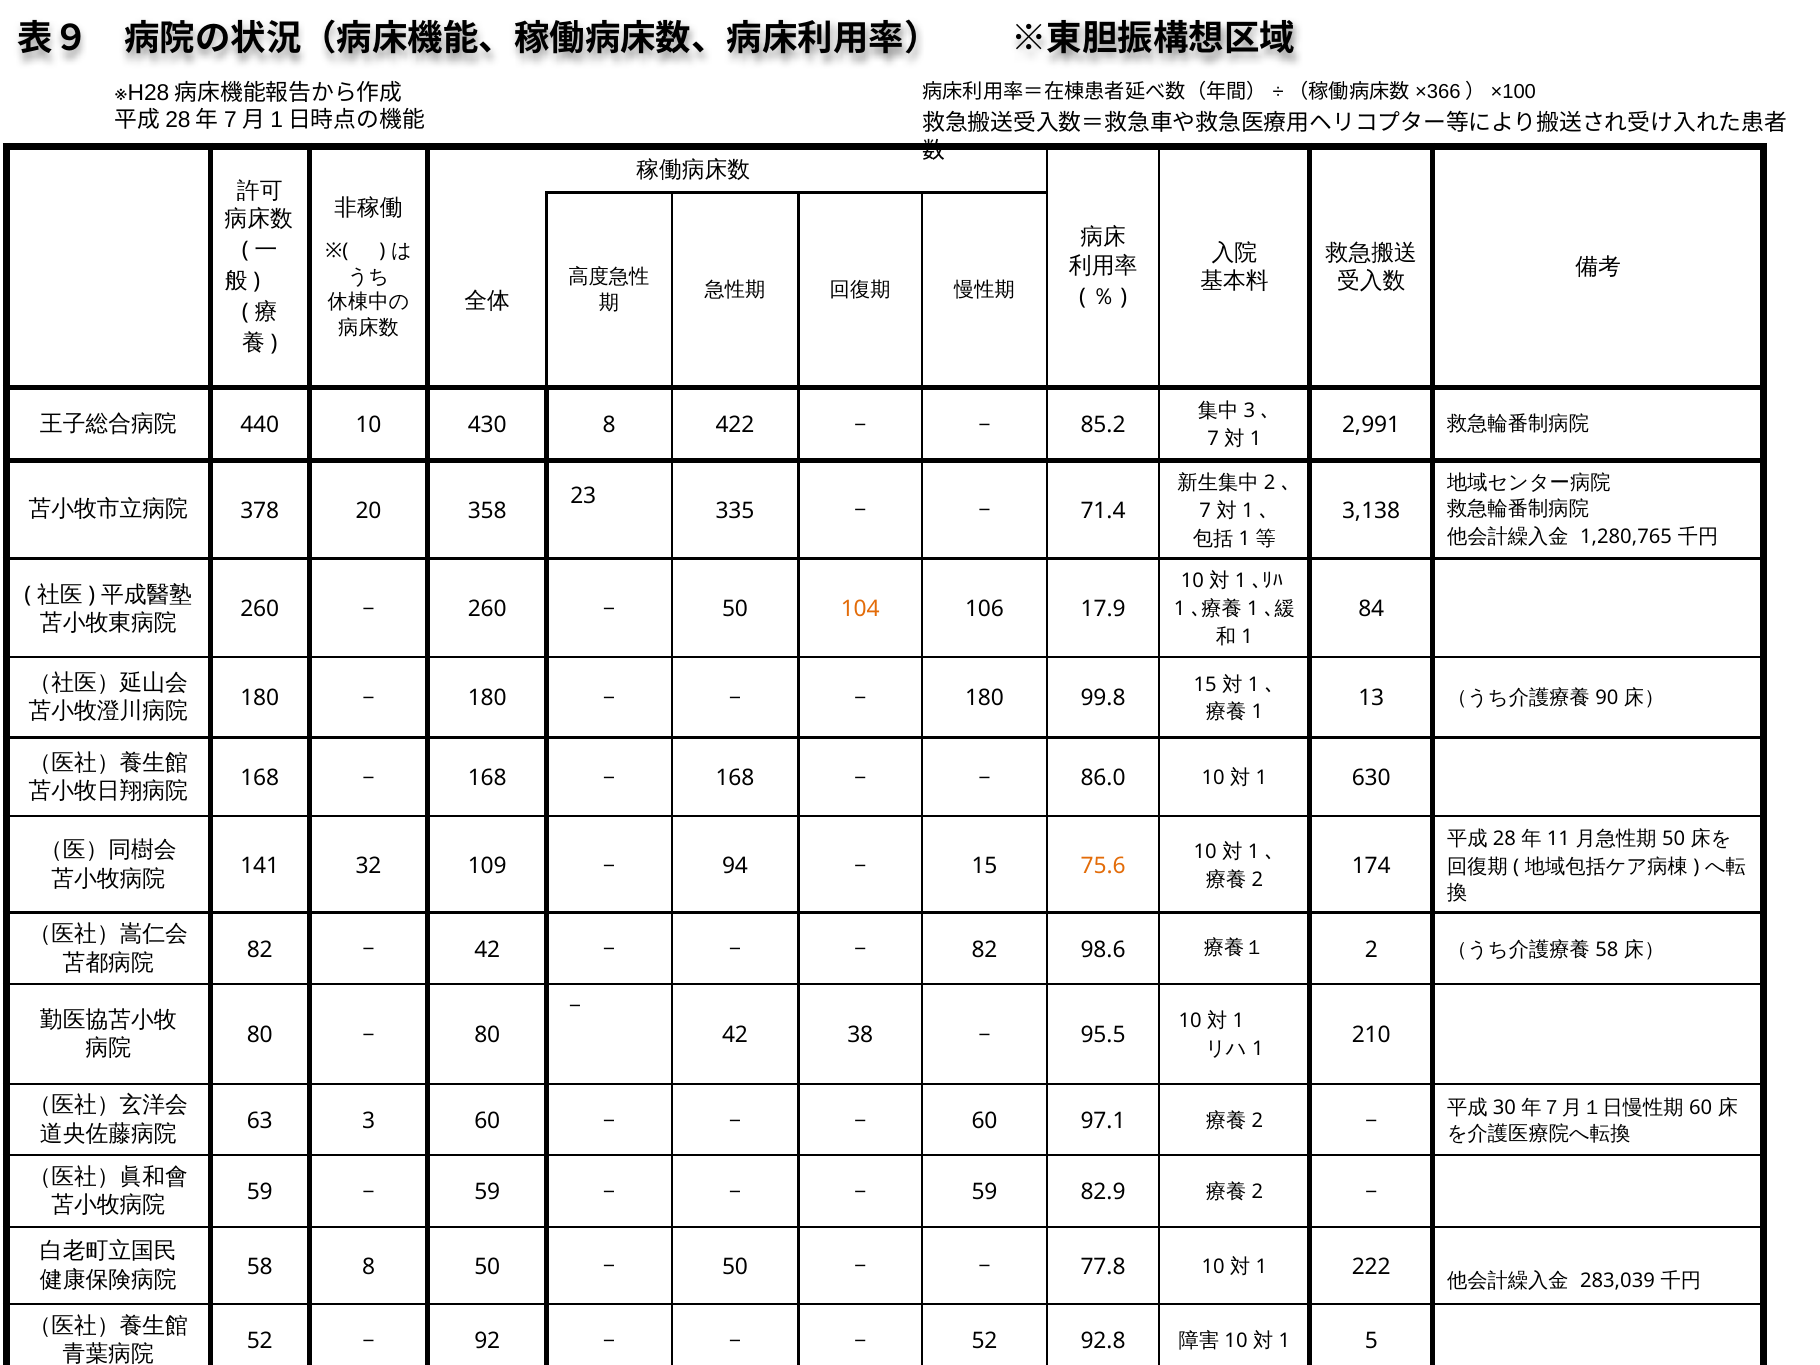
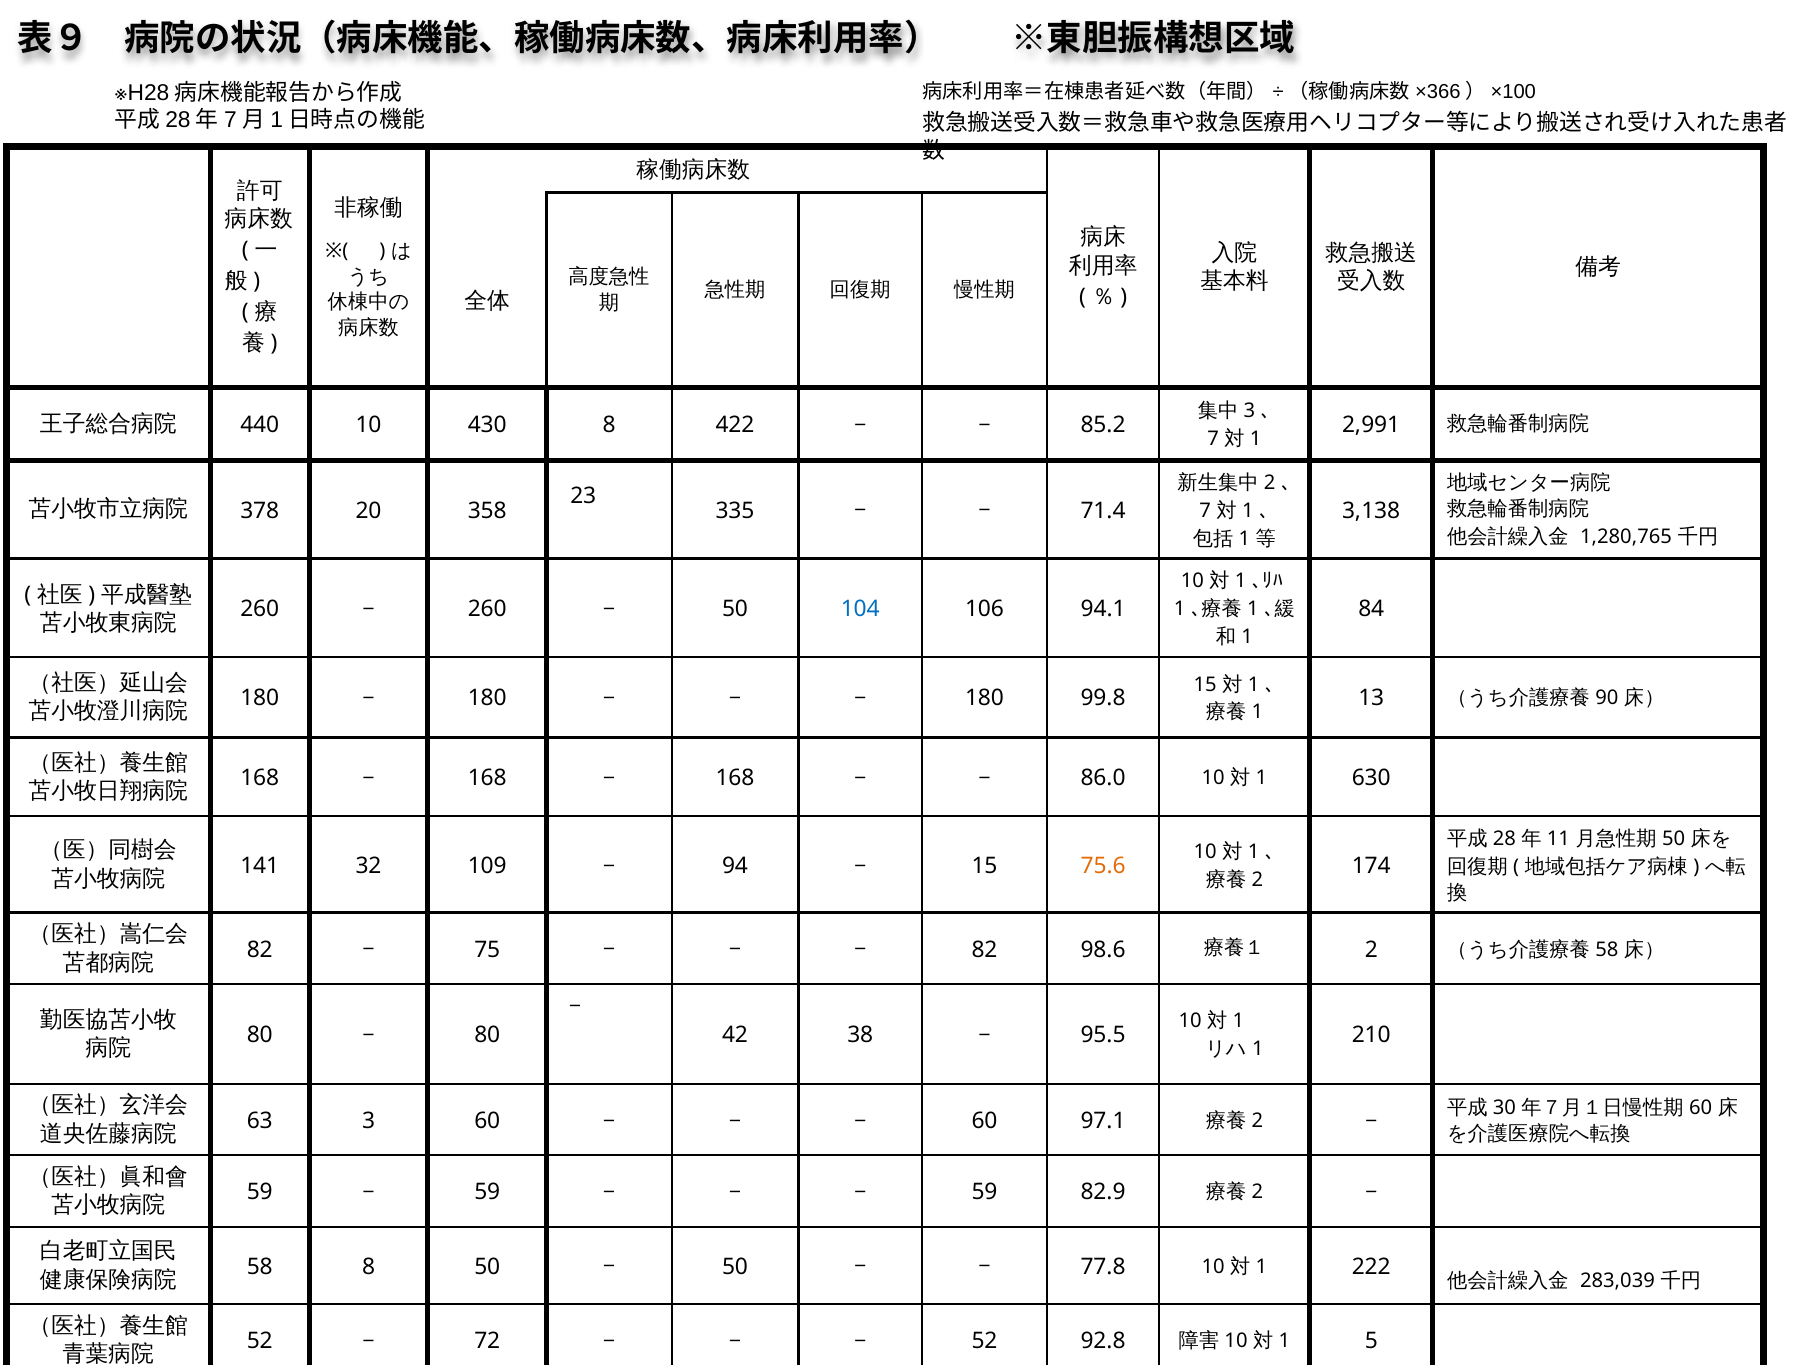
104 colour: orange -> blue (860, 609)
17.9: 17.9 -> 94.1 (1103, 609)
42: 42 -> 75 (487, 949)
92: 92 -> 72 (487, 1341)
